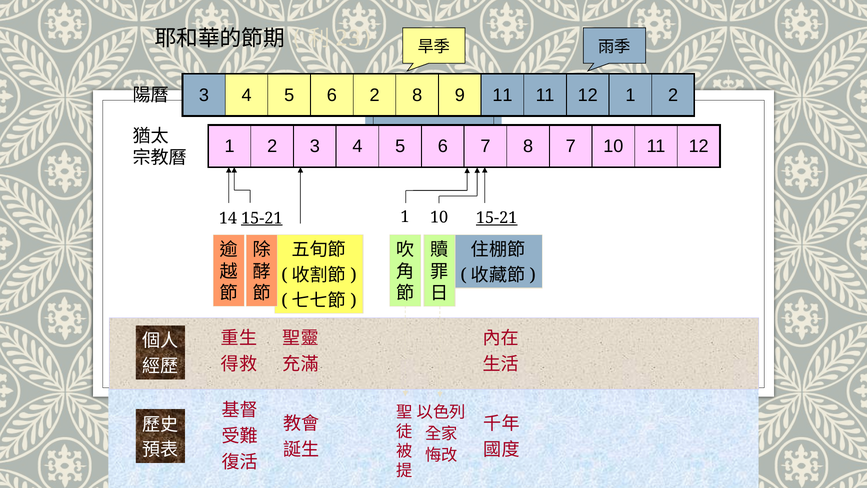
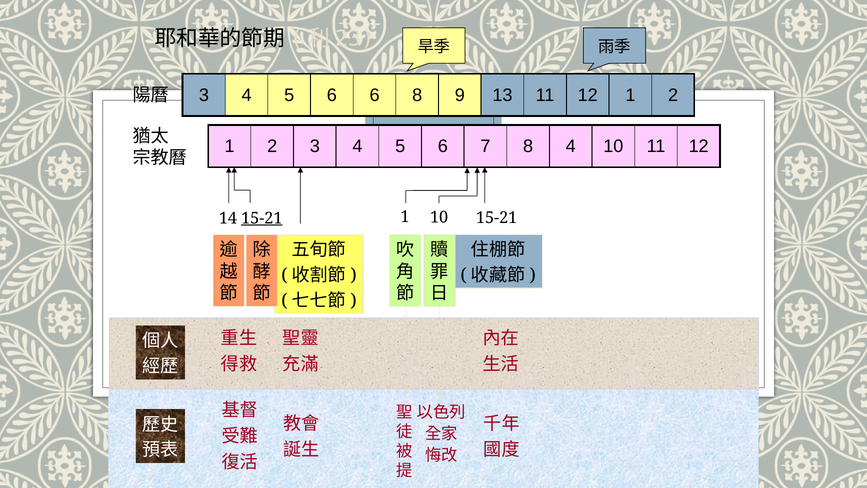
6 2: 2 -> 6 (375, 95)
9 11: 11 -> 13 (502, 95)
8 7: 7 -> 4 (571, 146)
15-21 underline: present -> none (497, 218)
